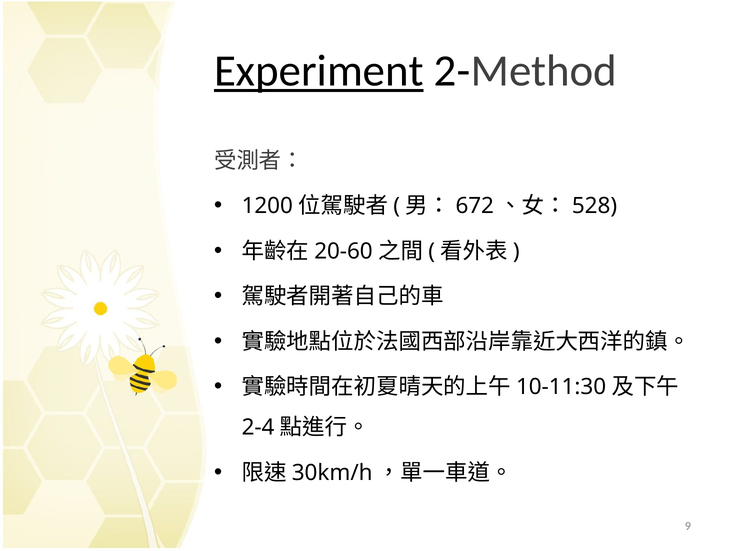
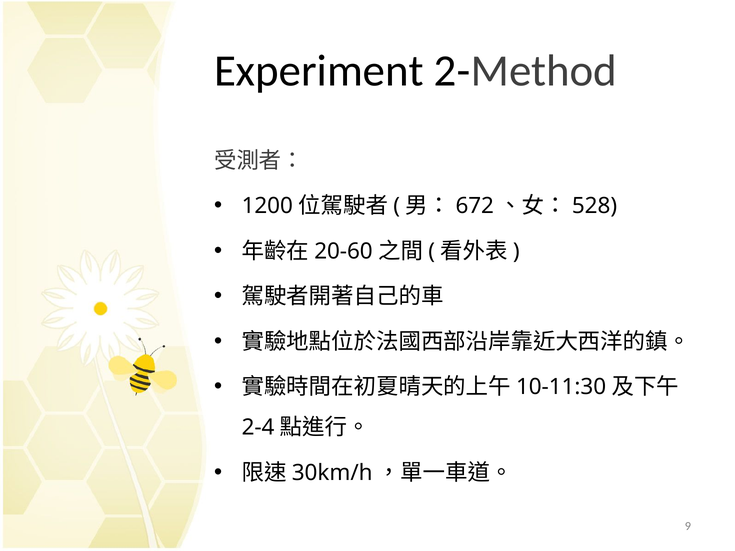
Experiment underline: present -> none (319, 71)
